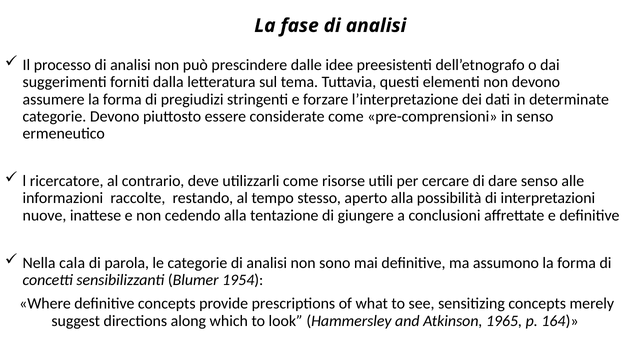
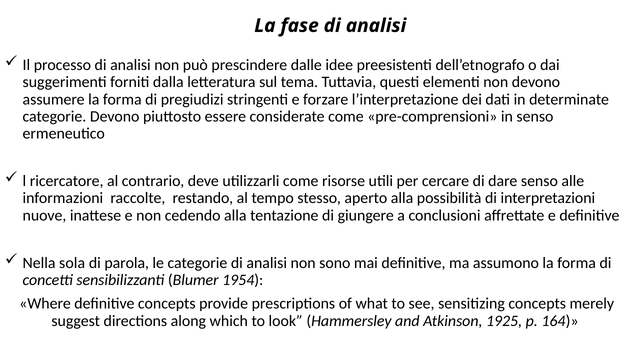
cala: cala -> sola (72, 262)
1965: 1965 -> 1925 (504, 320)
